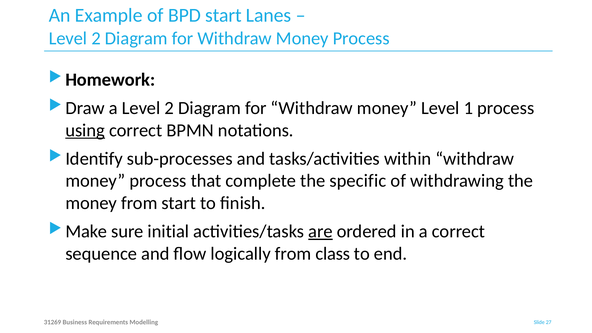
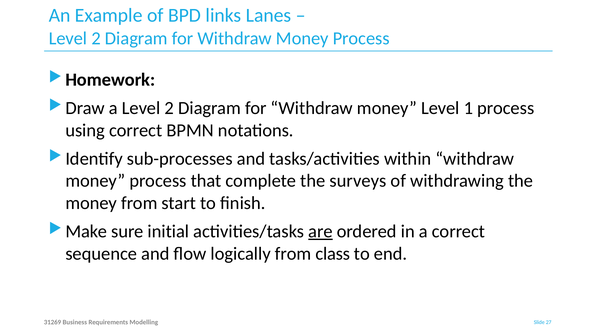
BPD start: start -> links (223, 15)
using underline: present -> none (85, 130)
specific: specific -> surveys (358, 181)
